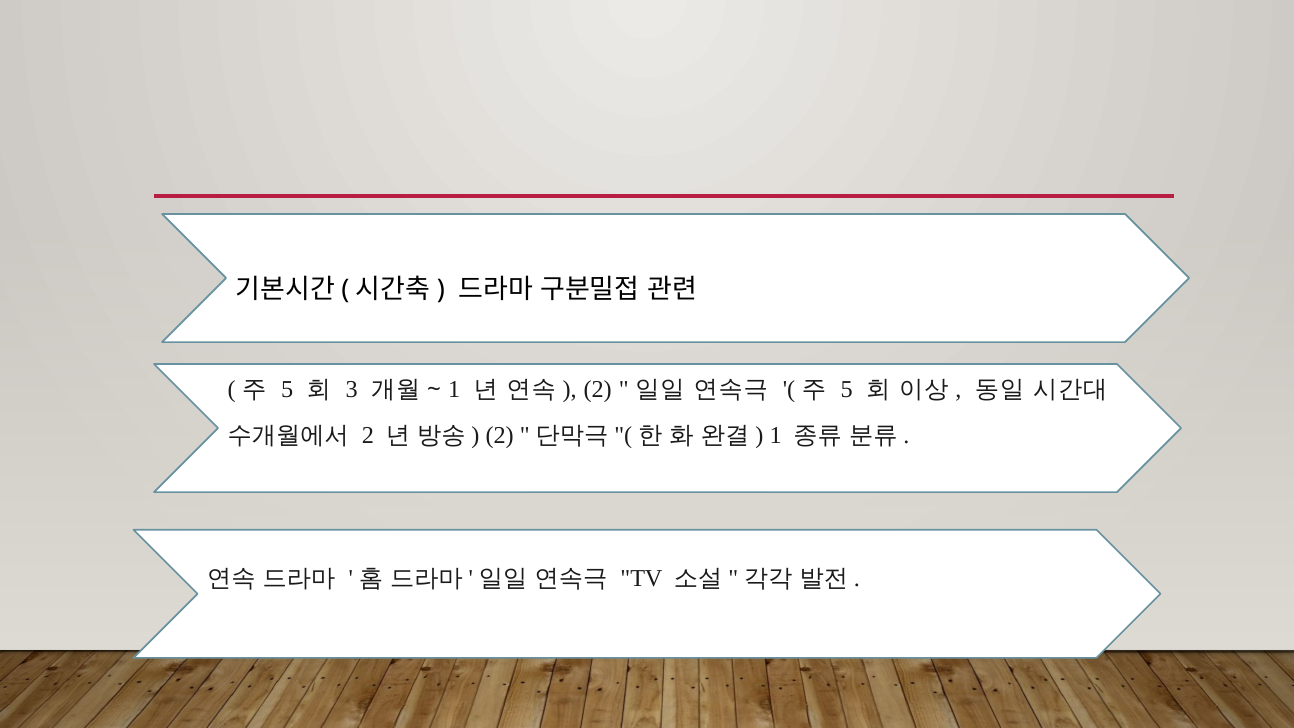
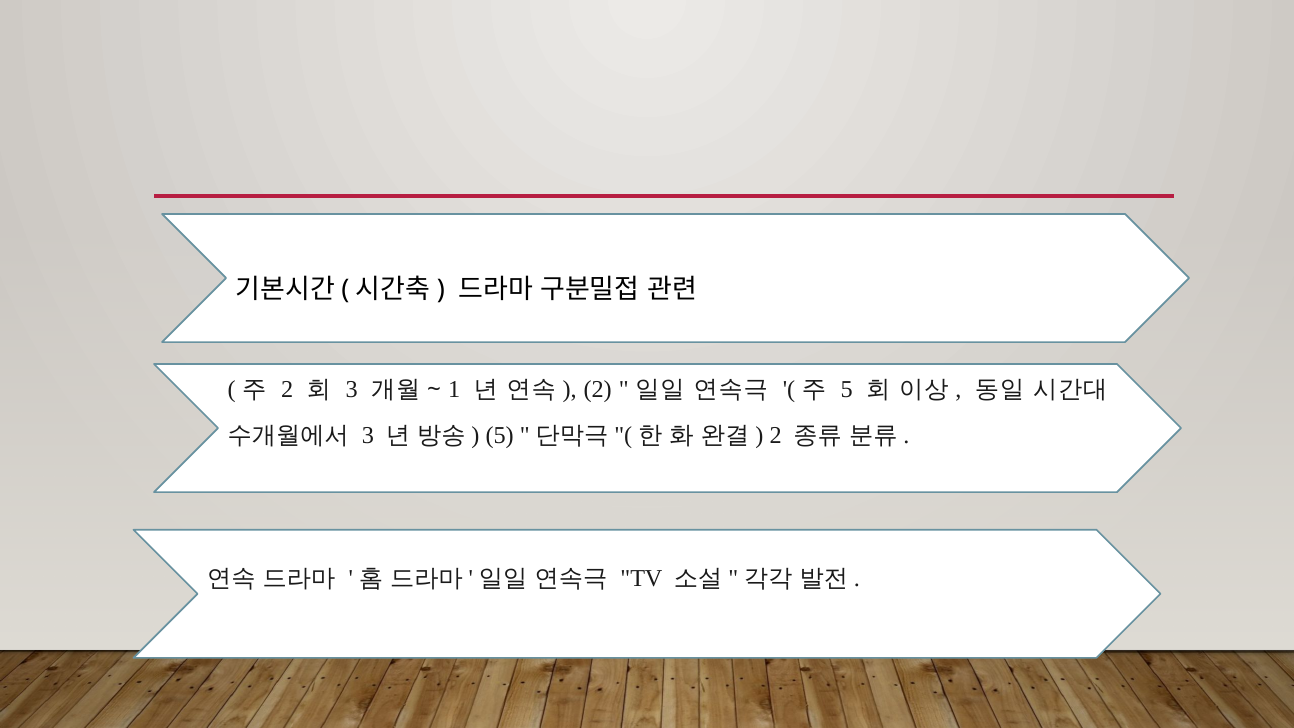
5: 5 -> 2 (287, 389)
2: 2 -> 3 (368, 436)
2: 2 -> 5 (500, 436)
1: 1 -> 2 (776, 436)
